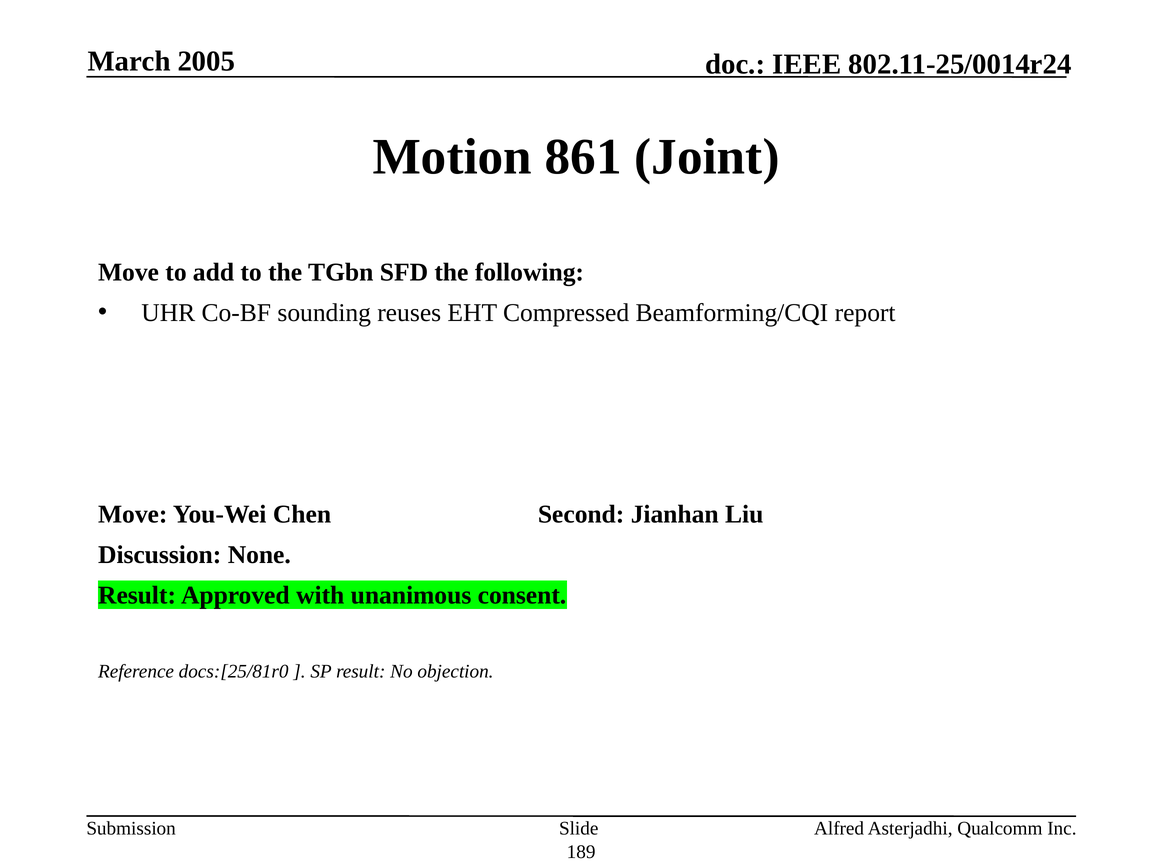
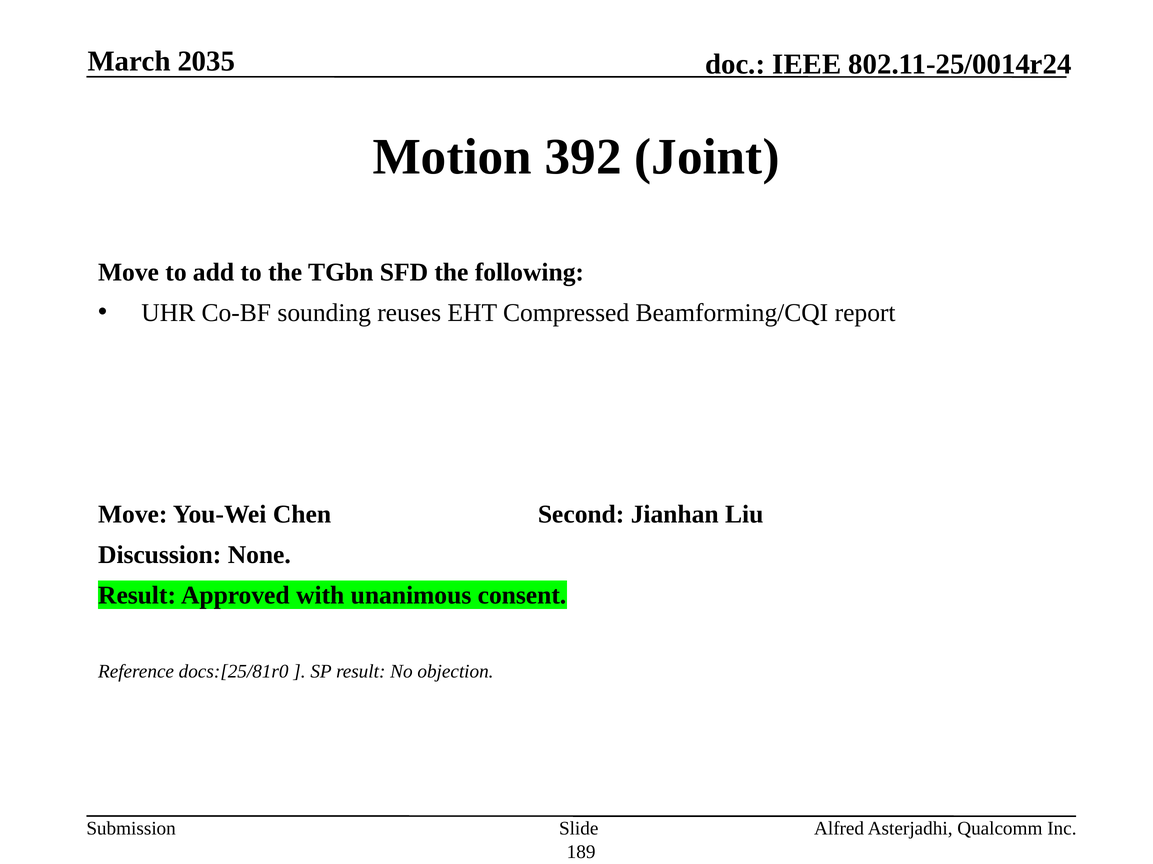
2005: 2005 -> 2035 (206, 61)
861: 861 -> 392 (583, 157)
